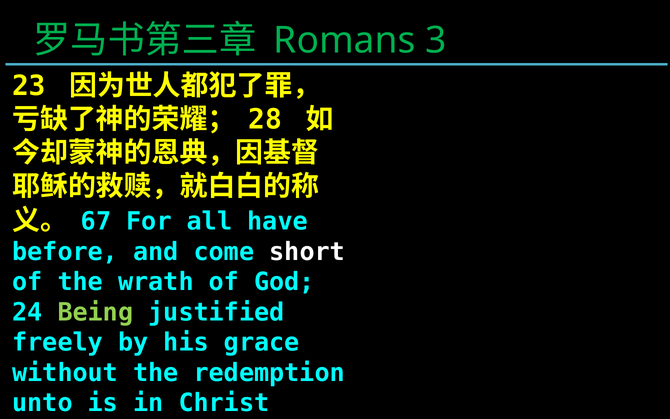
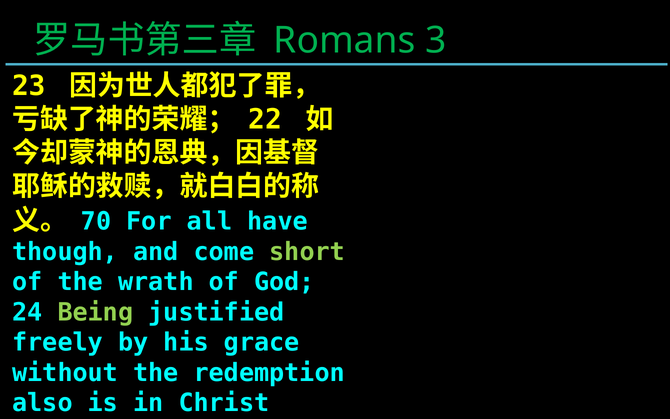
28: 28 -> 22 (265, 120)
67: 67 -> 70 (96, 221)
before: before -> though (65, 252)
short colour: white -> light green (307, 252)
unto: unto -> also (42, 403)
